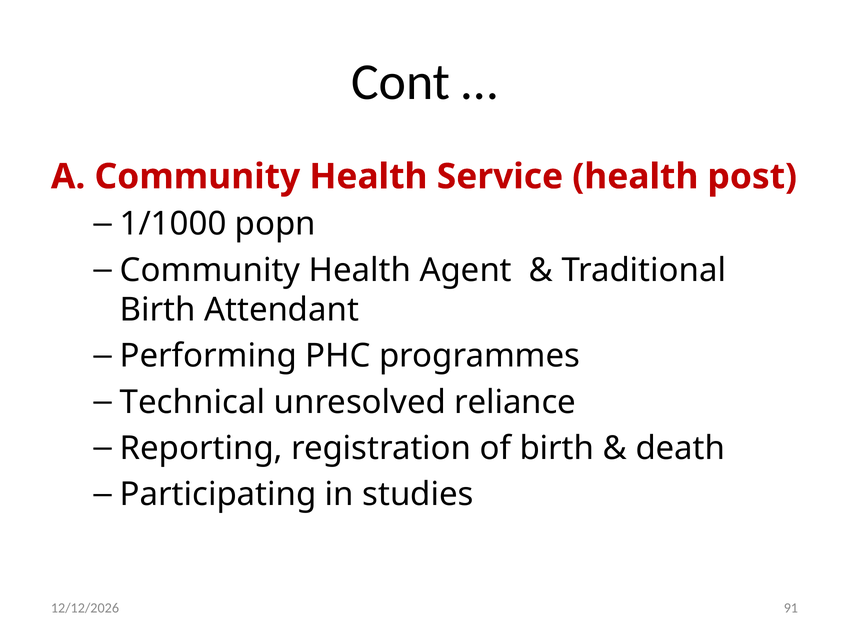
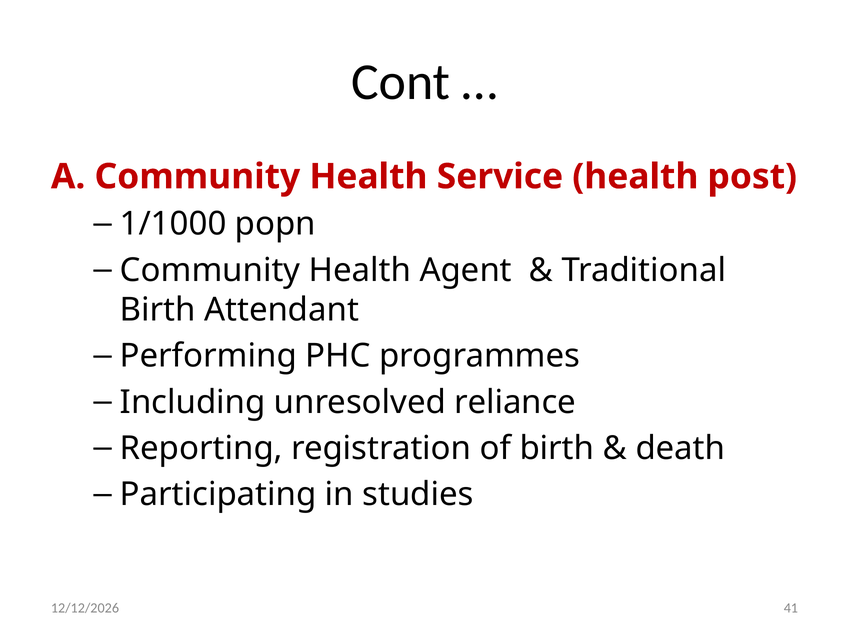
Technical: Technical -> Including (193, 402)
91: 91 -> 41 (791, 608)
